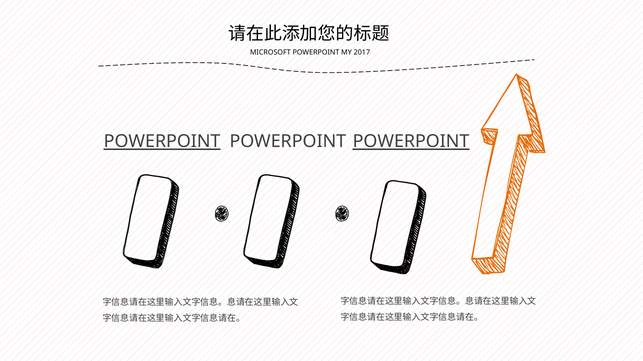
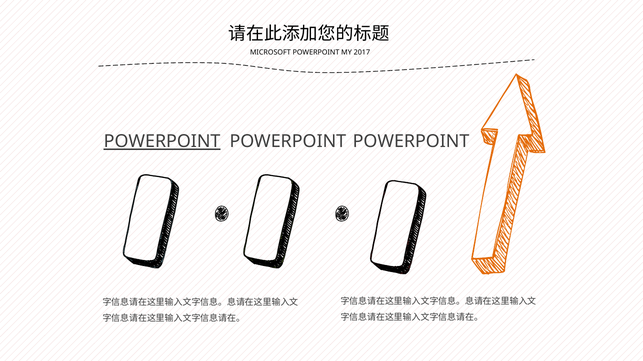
POWERPOINT underline: present -> none (411, 142)
